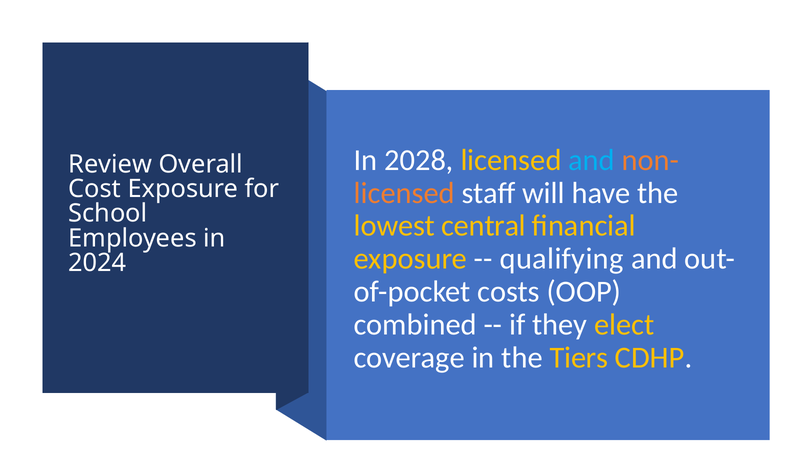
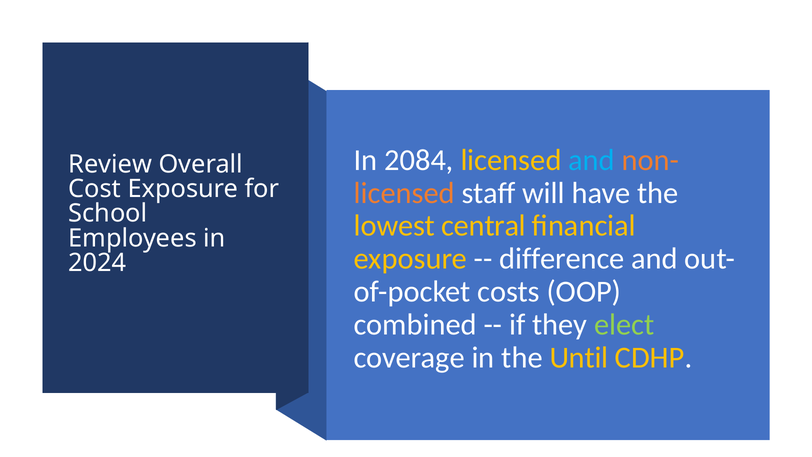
2028: 2028 -> 2084 (419, 160)
qualifying: qualifying -> difference (562, 259)
elect colour: yellow -> light green (624, 324)
Tiers: Tiers -> Until (579, 357)
